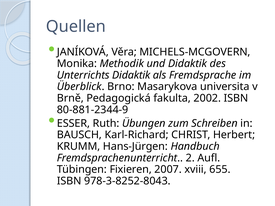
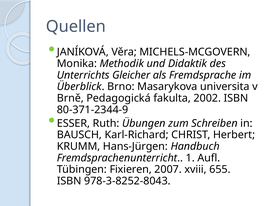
Unterrichts Didaktik: Didaktik -> Gleicher (131, 75)
80-881-2344-9: 80-881-2344-9 -> 80-371-2344-9 (93, 110)
2: 2 -> 1 (190, 158)
